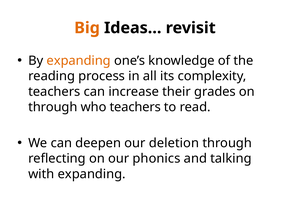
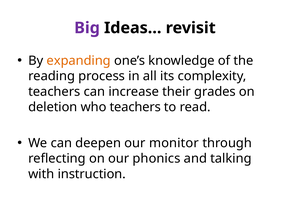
Big colour: orange -> purple (87, 28)
through: through -> deletion (53, 107)
deletion: deletion -> monitor (174, 143)
with expanding: expanding -> instruction (92, 174)
